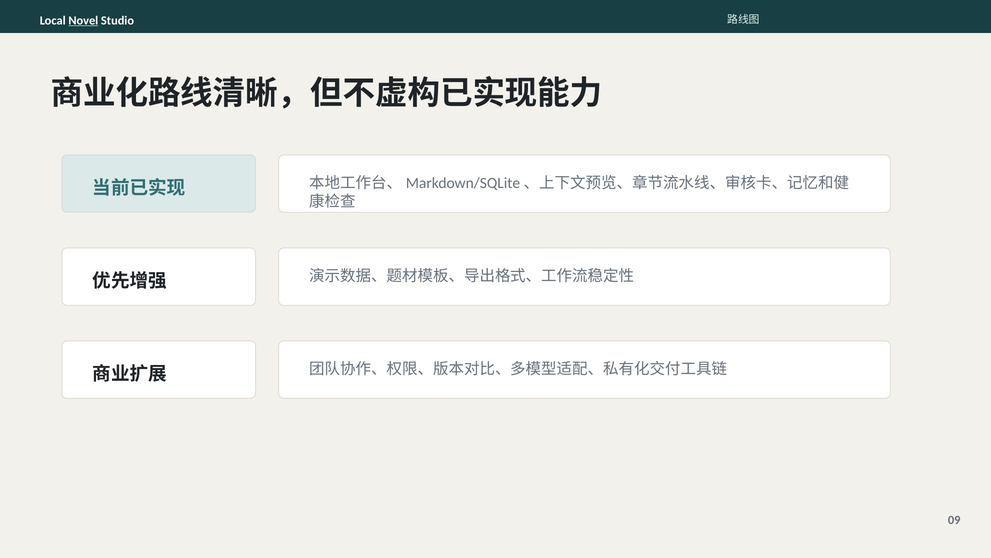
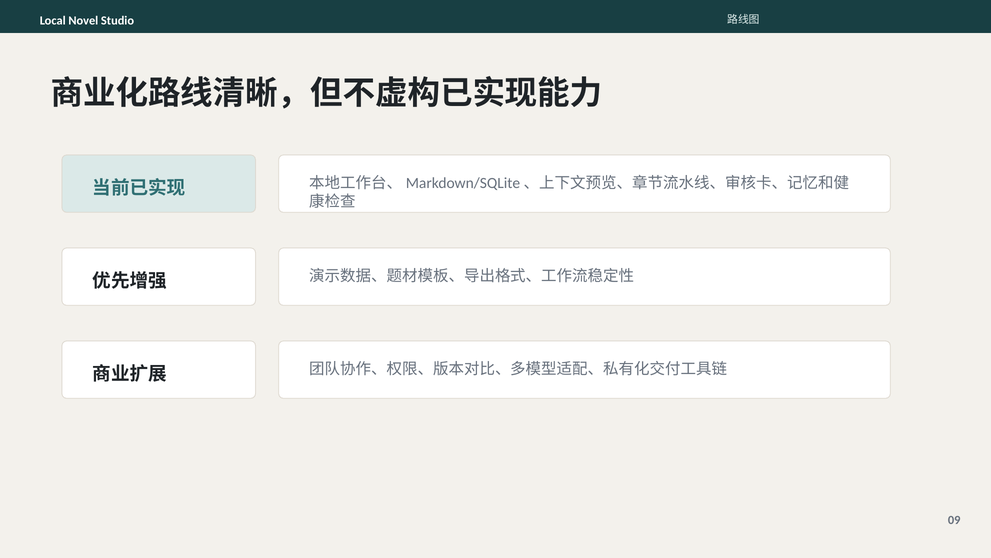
Novel underline: present -> none (83, 20)
